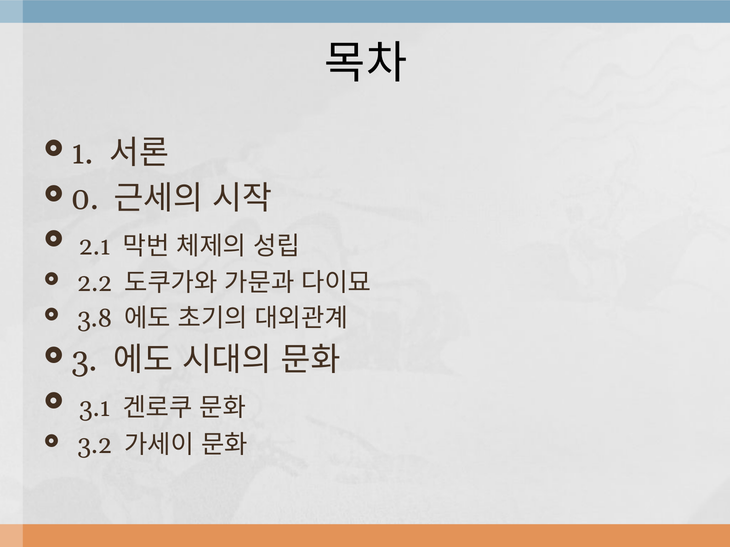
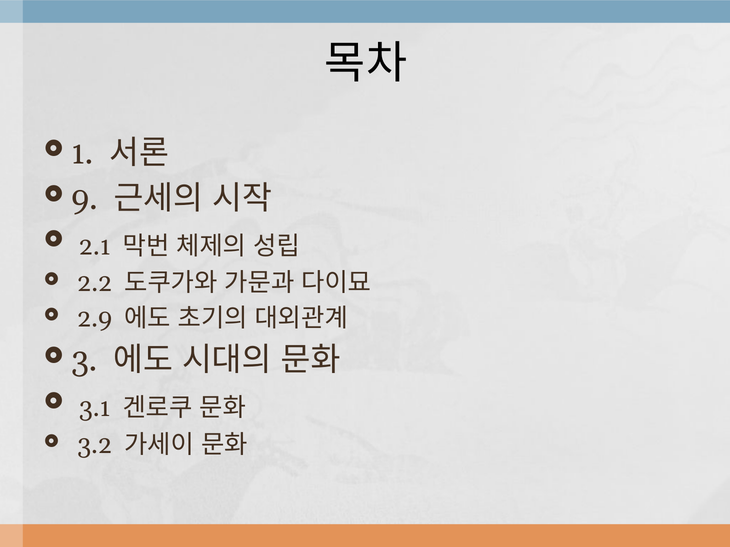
0: 0 -> 9 (85, 199)
3.8: 3.8 -> 2.9 (95, 319)
